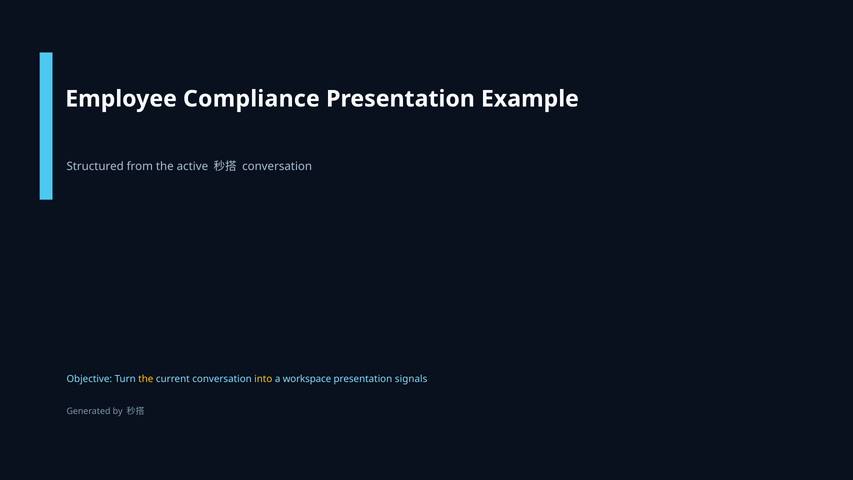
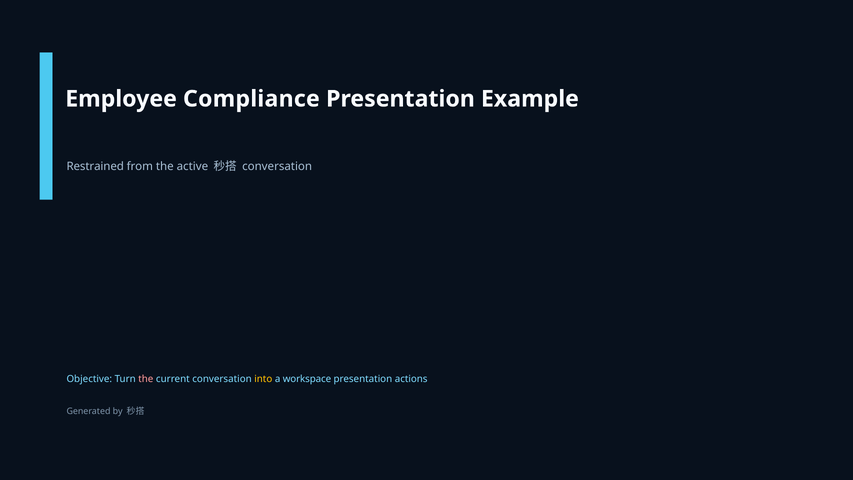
Structured: Structured -> Restrained (95, 166)
the colour: yellow -> pink (146, 379)
signals: signals -> actions (411, 379)
